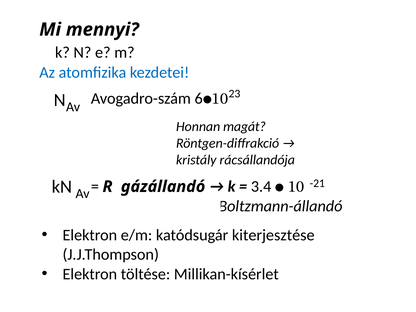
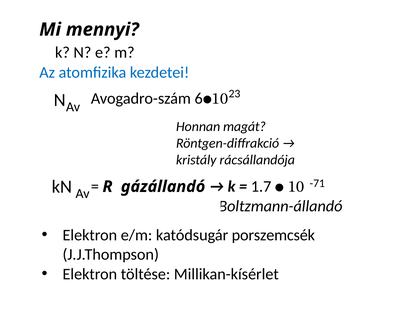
-21: -21 -> -71 (317, 184)
3.4: 3.4 -> 1.7 (261, 187)
kiterjesztése: kiterjesztése -> porszemcsék (273, 235)
